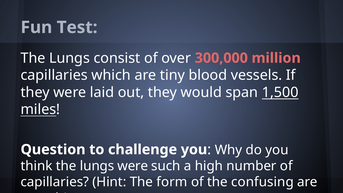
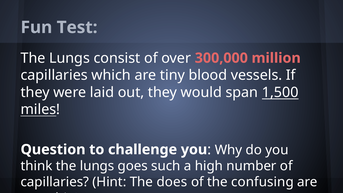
lungs were: were -> goes (133, 166)
form: form -> does (172, 182)
